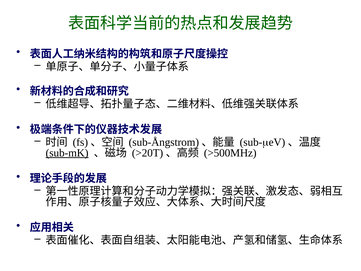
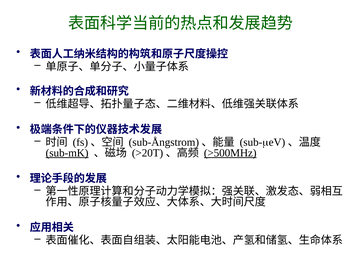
>500MHz underline: none -> present (230, 153)
